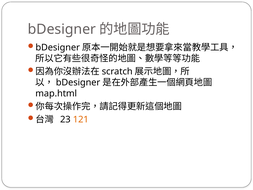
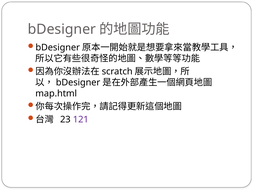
121 colour: orange -> purple (81, 119)
